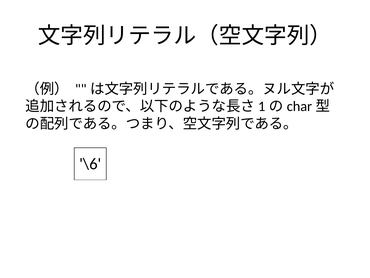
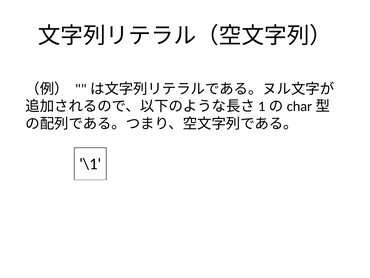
\6: \6 -> \1 (90, 164)
